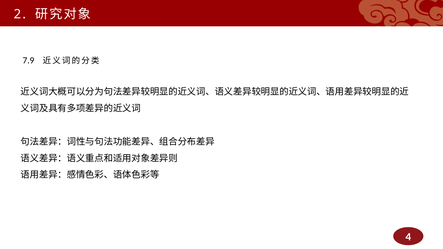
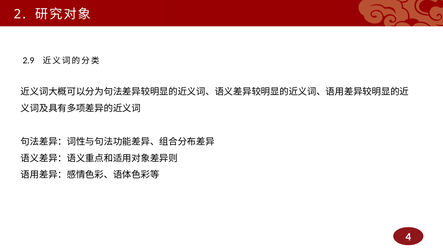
7.9: 7.9 -> 2.9 (28, 60)
